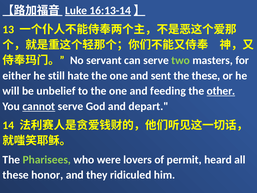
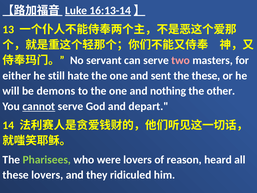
two colour: light green -> pink (181, 60)
unbelief: unbelief -> demons (56, 91)
feeding: feeding -> nothing (168, 91)
other underline: present -> none (221, 91)
permit: permit -> reason (184, 159)
these honor: honor -> lovers (47, 175)
